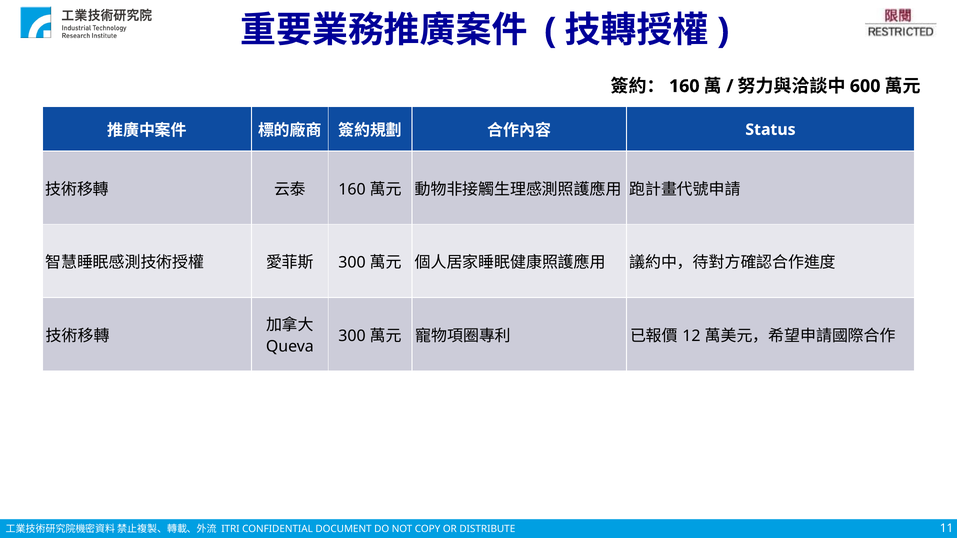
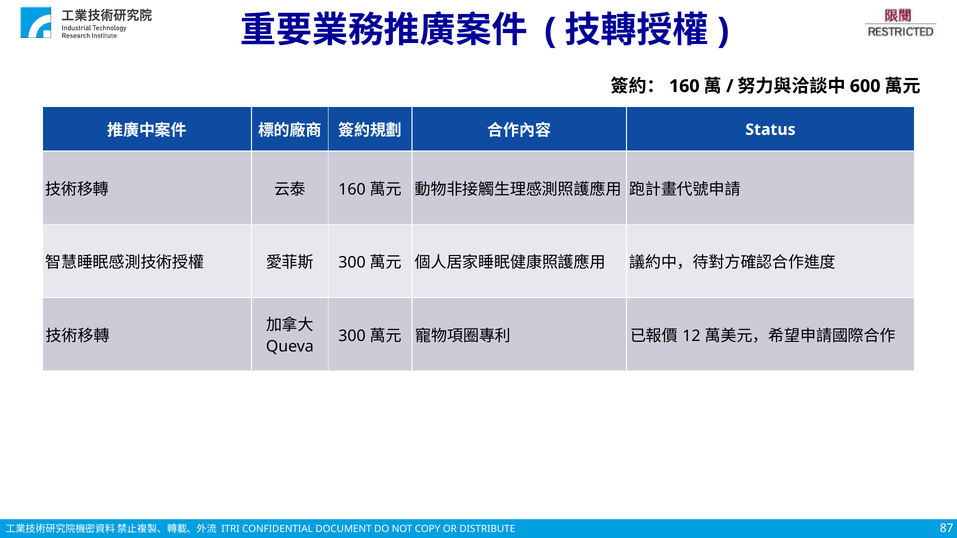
11: 11 -> 87 (947, 529)
